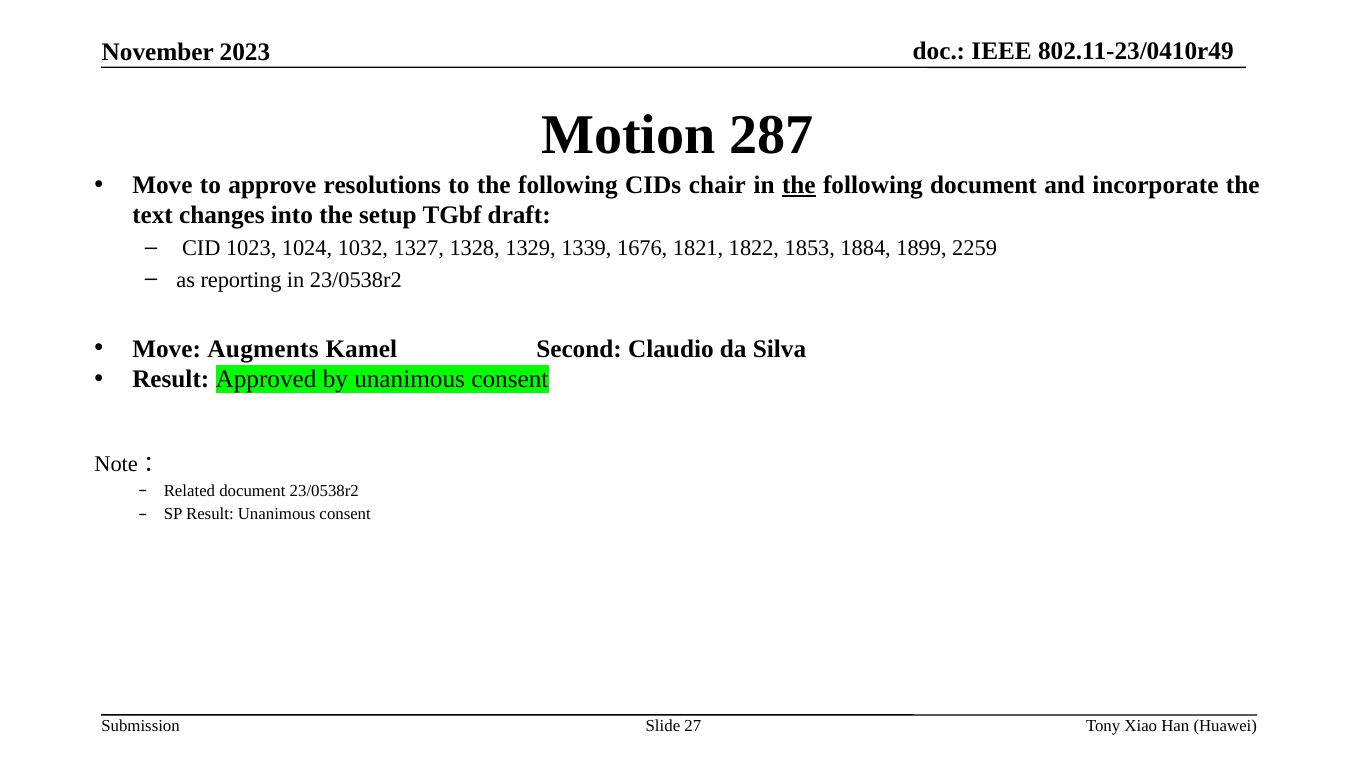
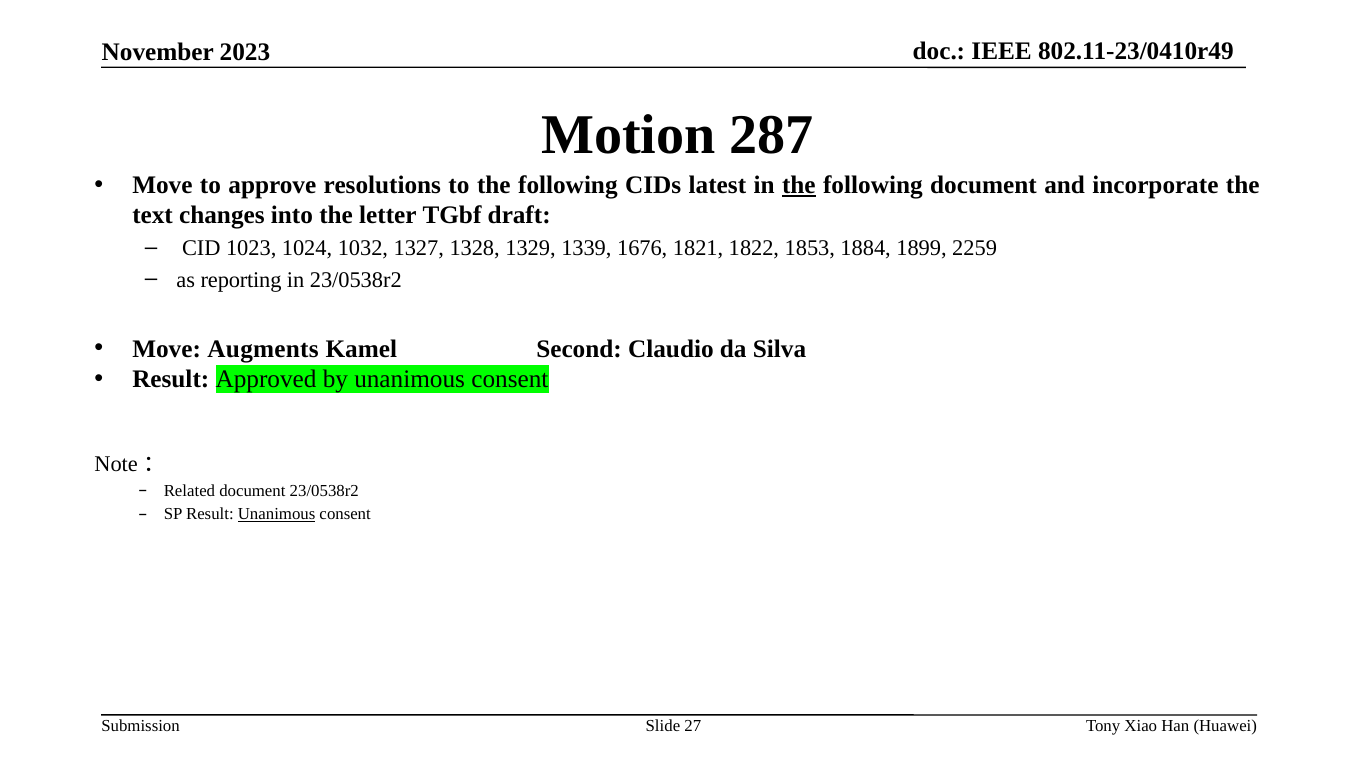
chair: chair -> latest (717, 185)
setup: setup -> letter (388, 216)
Unanimous underline: none -> present (277, 515)
